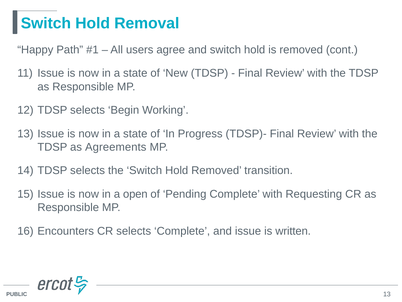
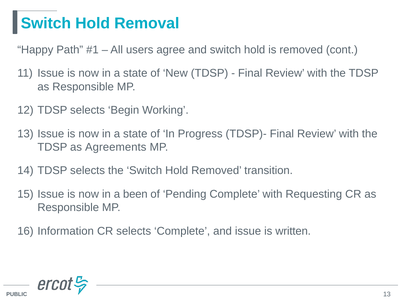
open: open -> been (135, 194)
Encounters: Encounters -> Information (66, 231)
